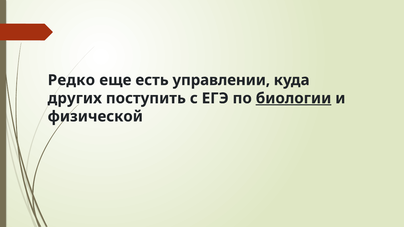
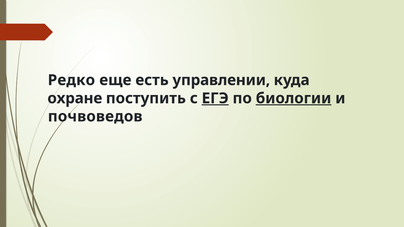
других: других -> охране (75, 98)
ЕГЭ underline: none -> present (215, 98)
физической: физической -> почвоведов (95, 117)
